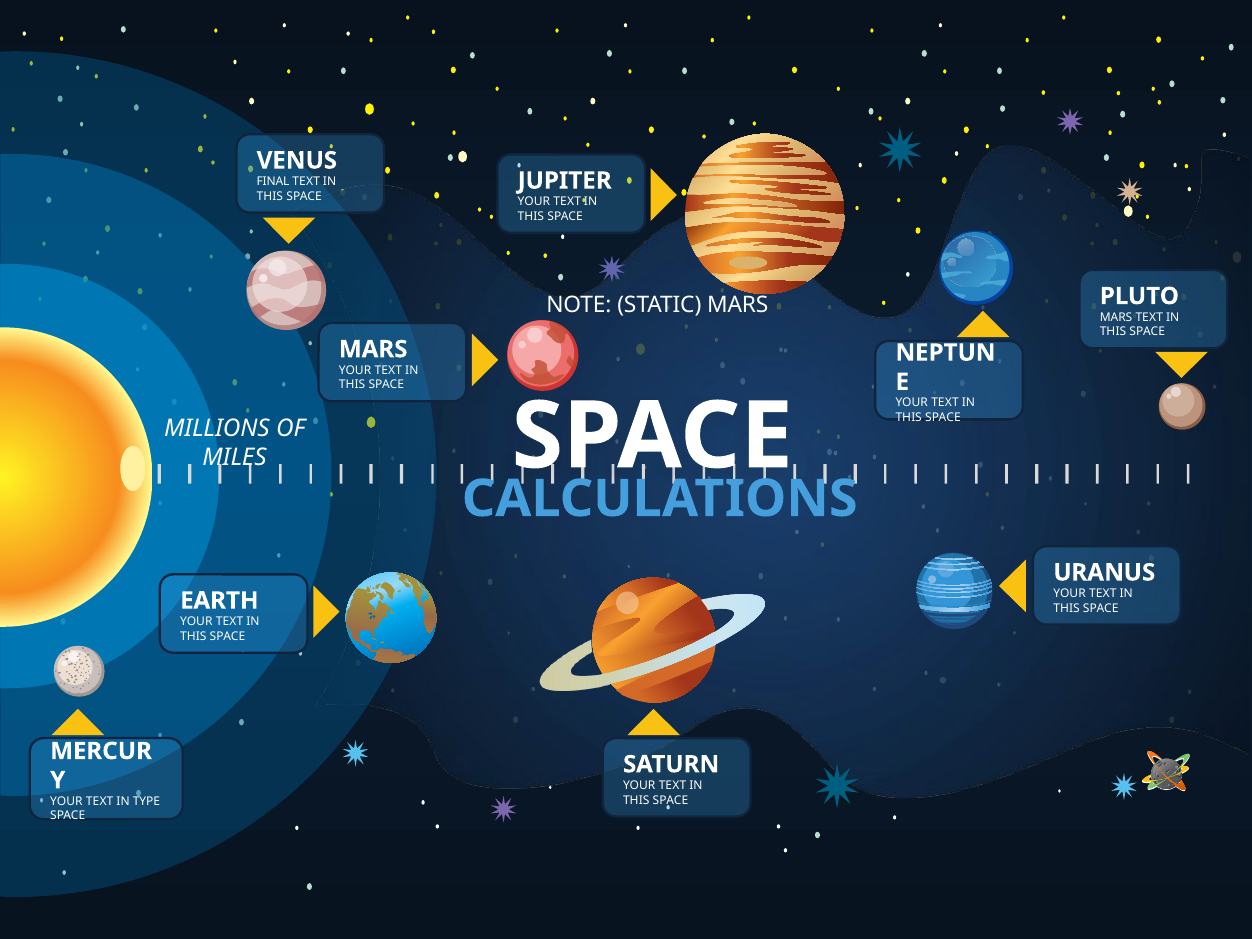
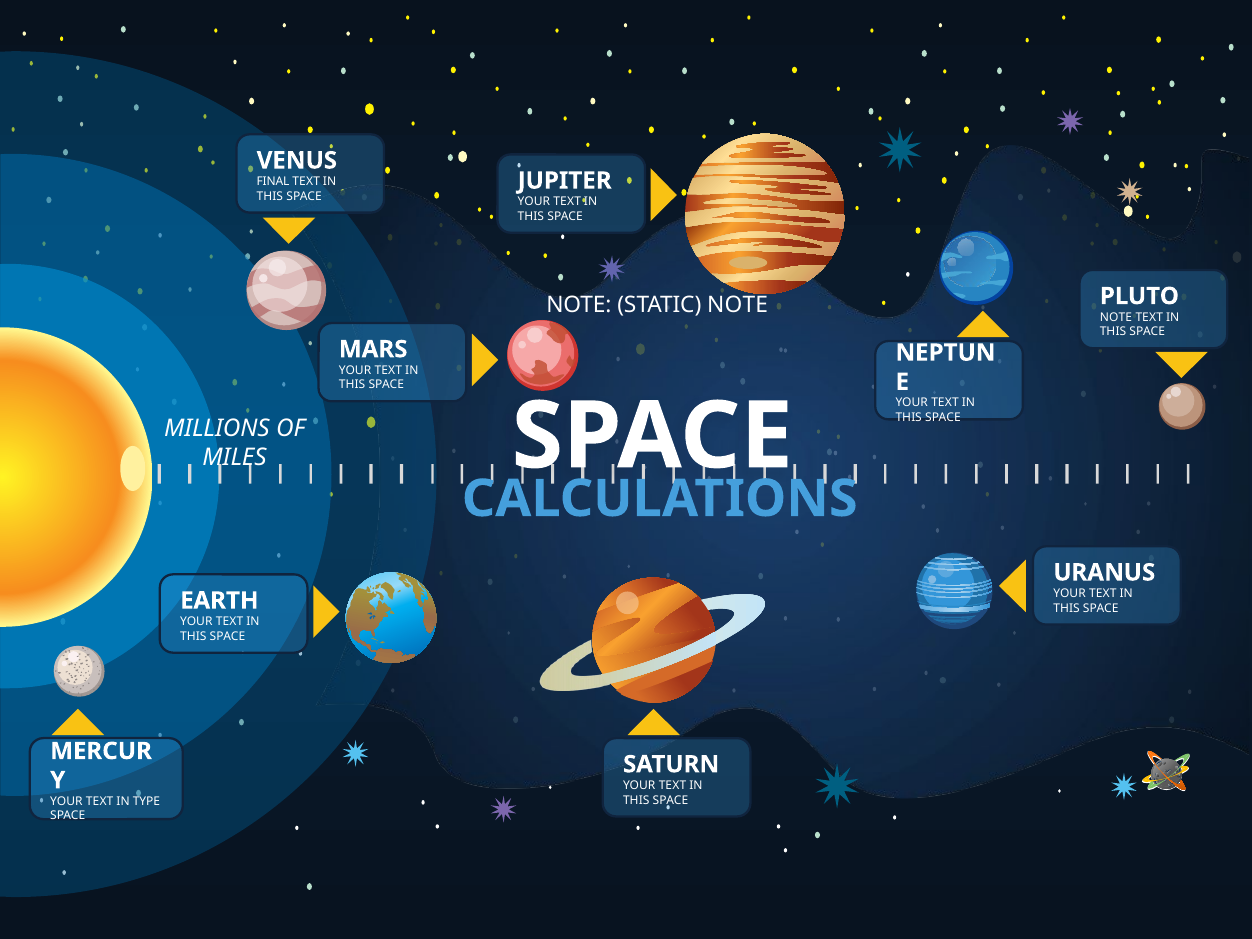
STATIC MARS: MARS -> NOTE (738, 305)
MARS: MARS -> NOTE (1116, 317)
